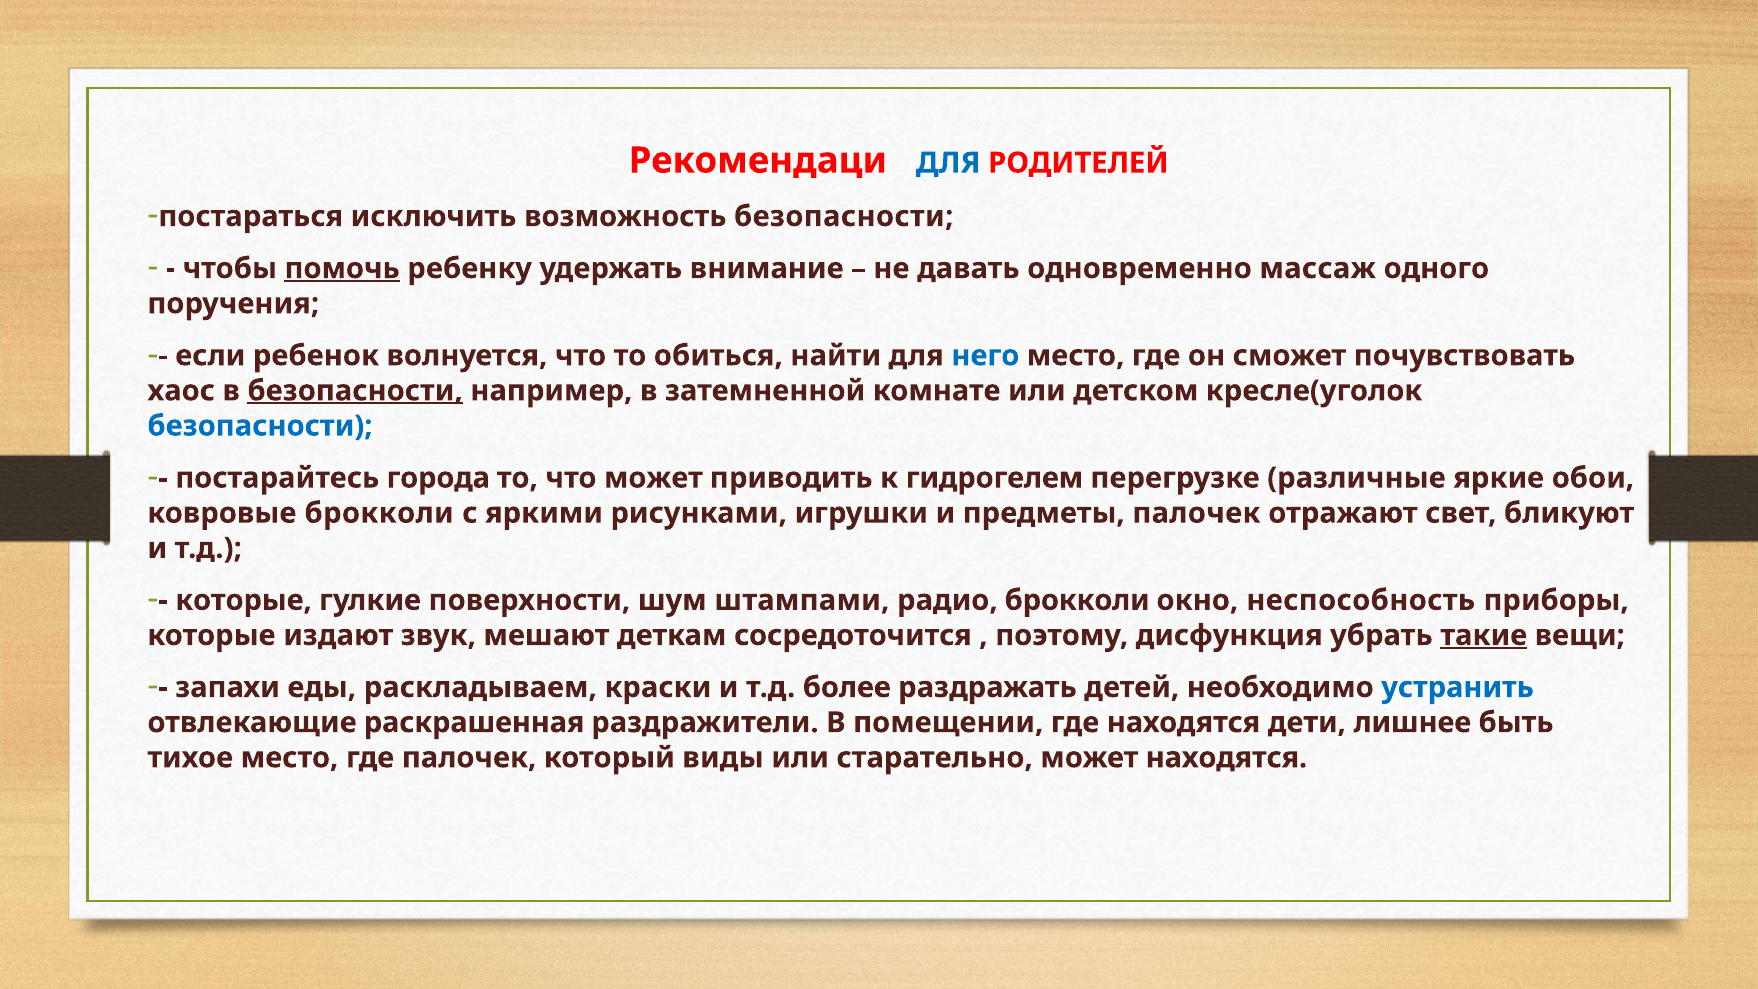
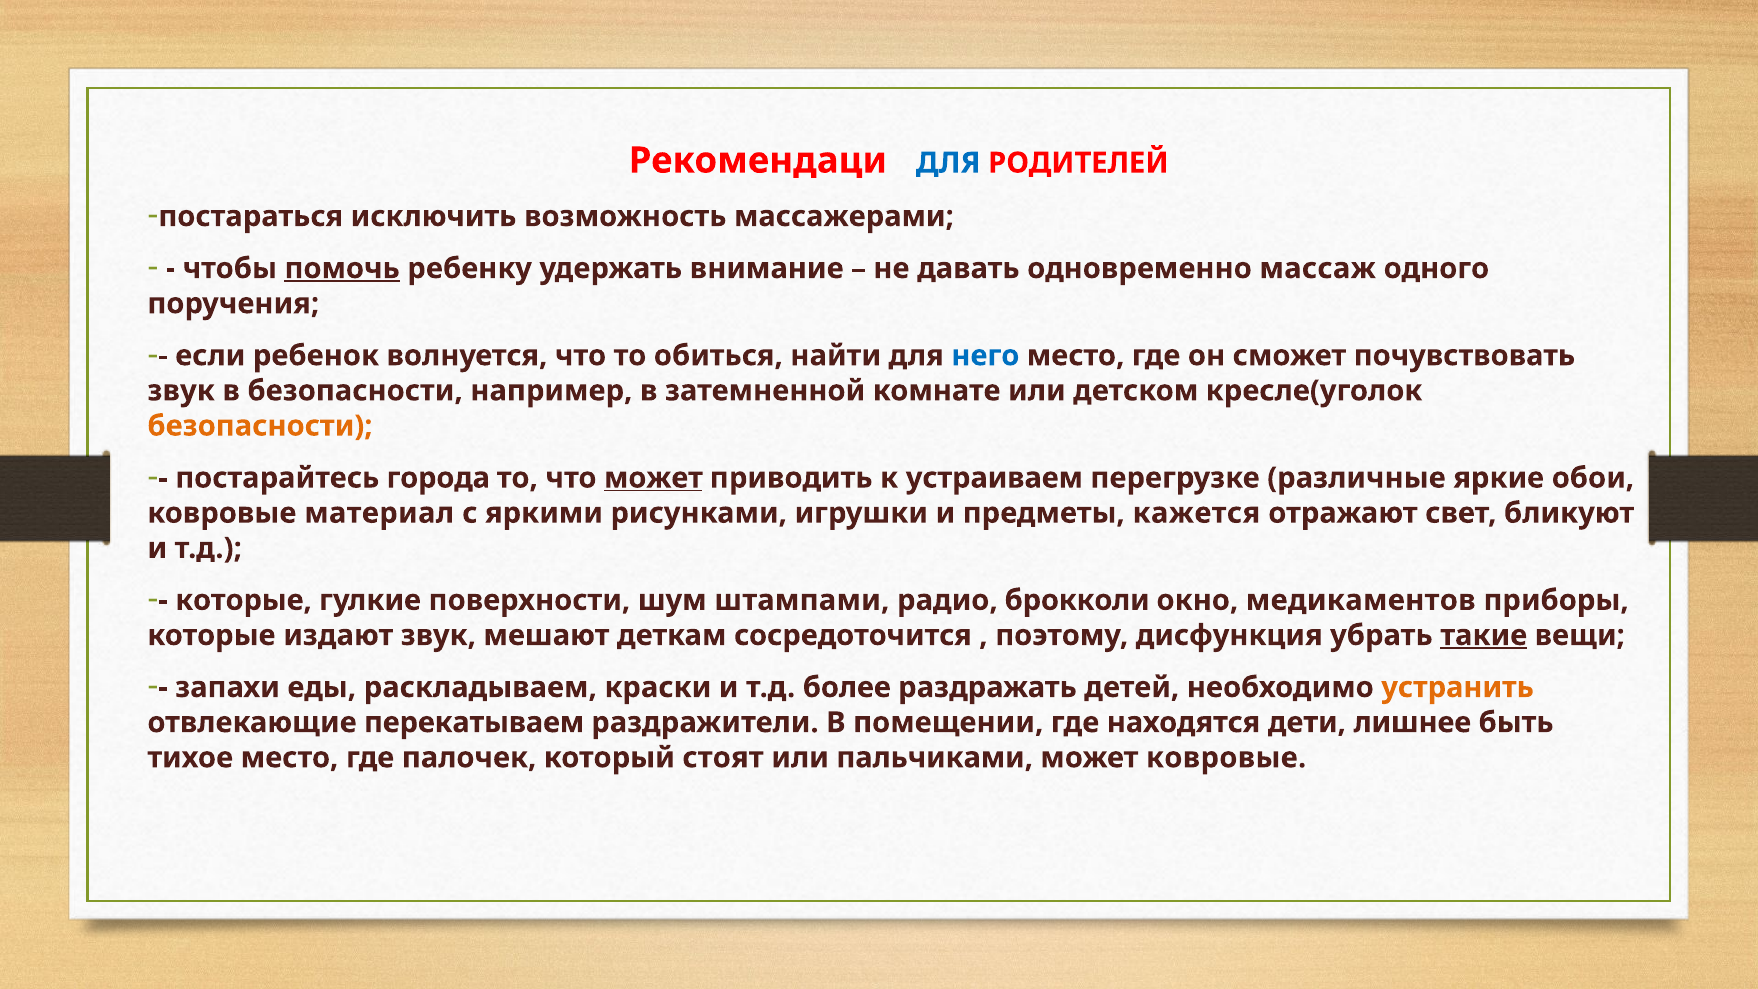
возможность безопасности: безопасности -> массажерами (844, 216)
хаос: хаос -> звук (181, 391)
безопасности underline: present -> none (355, 391)
безопасности colour: blue -> orange (260, 426)
может underline: none -> present (653, 478)
гидрогелем: гидрогелем -> устраиваем (994, 478)
ковровые брокколи: брокколи -> материал (379, 513)
предметы палочек: палочек -> кажется (1196, 513)
неспособность: неспособность -> медикаментов (1361, 600)
устранить colour: blue -> orange (1458, 687)
раскрашенная: раскрашенная -> перекатываем (474, 722)
виды: виды -> стоят (723, 758)
старательно: старательно -> пальчиками (935, 758)
может находятся: находятся -> ковровые (1226, 758)
